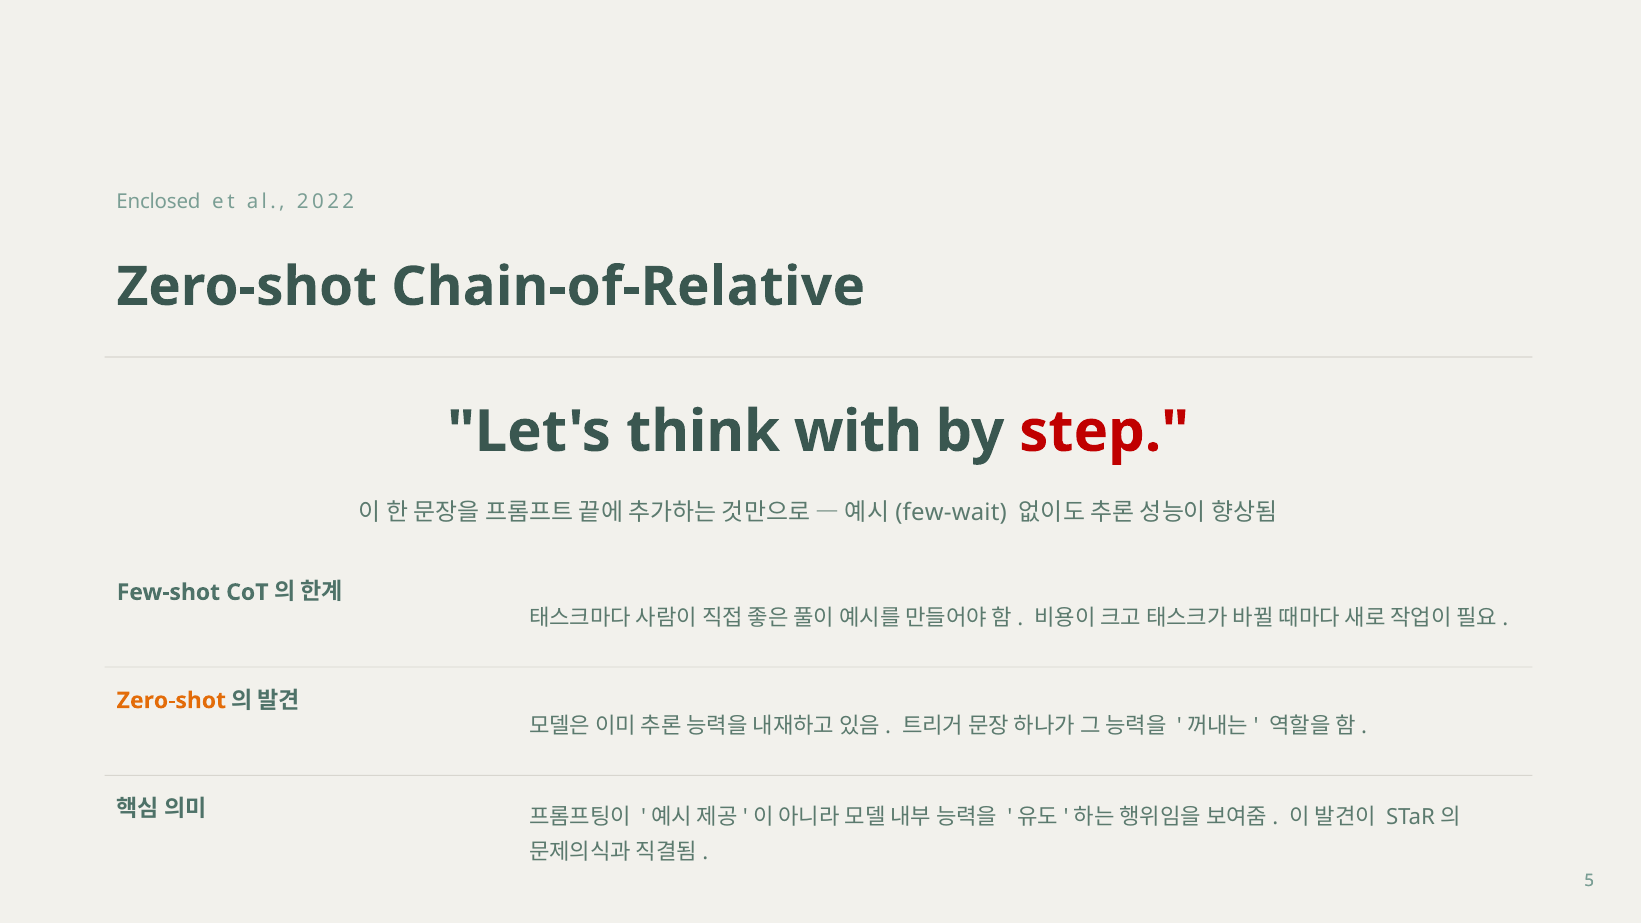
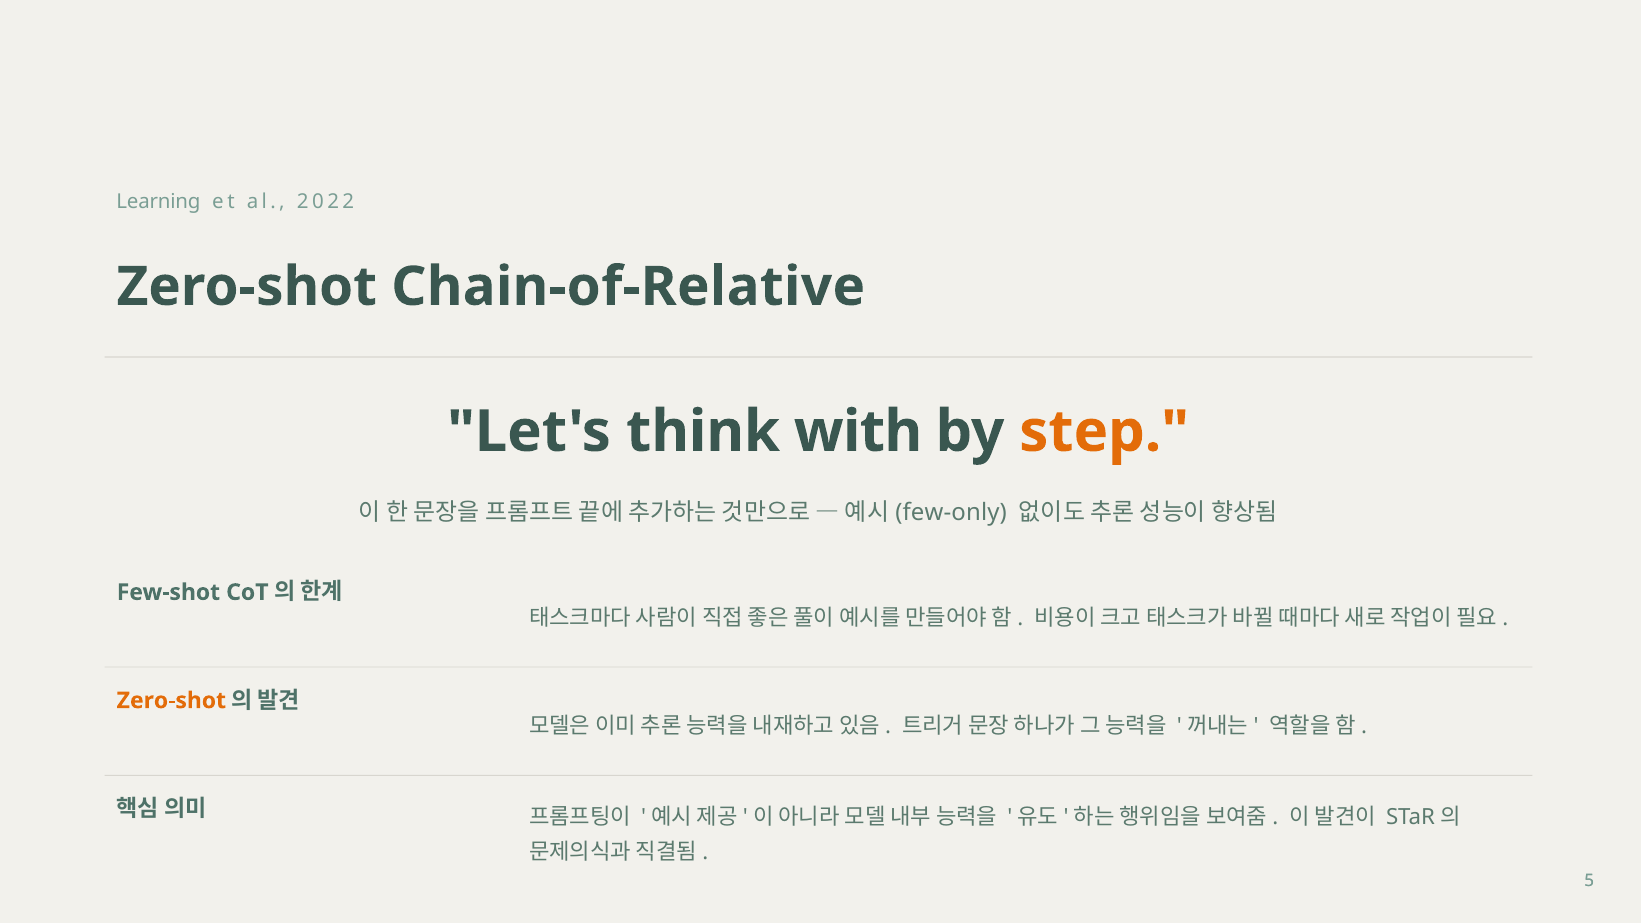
Enclosed: Enclosed -> Learning (158, 201)
step colour: red -> orange (1104, 432)
few-wait: few-wait -> few-only (951, 512)
